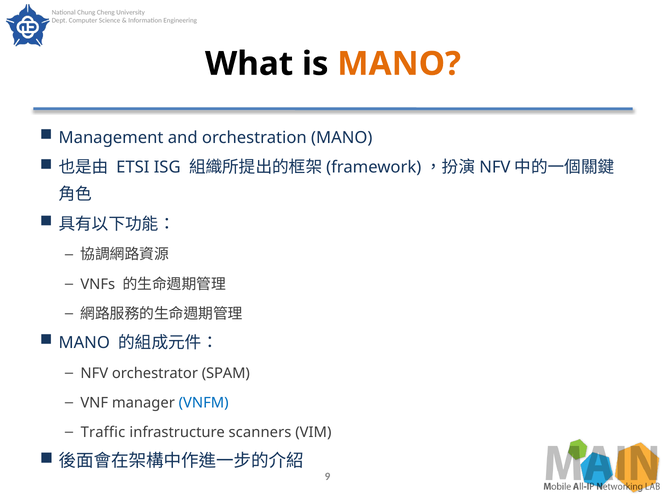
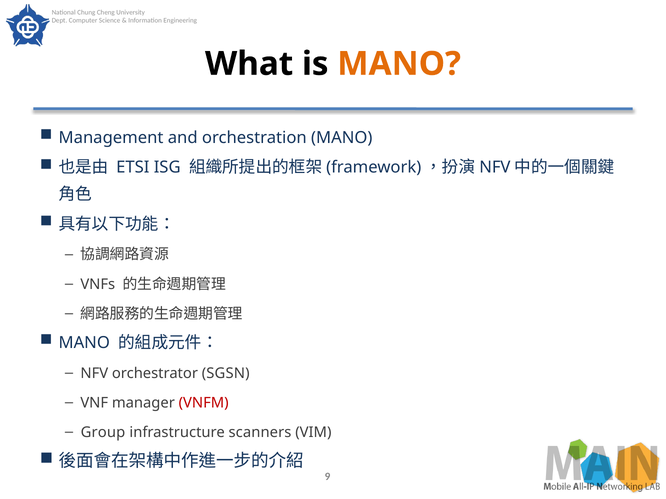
SPAM: SPAM -> SGSN (226, 374)
VNFM colour: blue -> red (204, 403)
Traffic: Traffic -> Group (103, 433)
